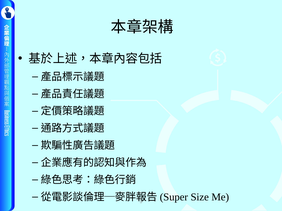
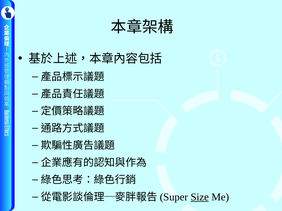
Size underline: none -> present (200, 197)
